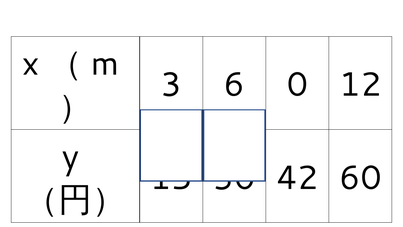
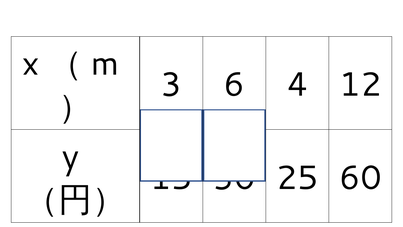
0: 0 -> 4 (297, 85)
42: 42 -> 25 (297, 178)
